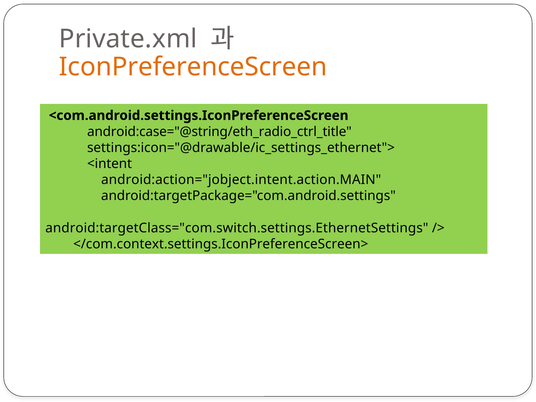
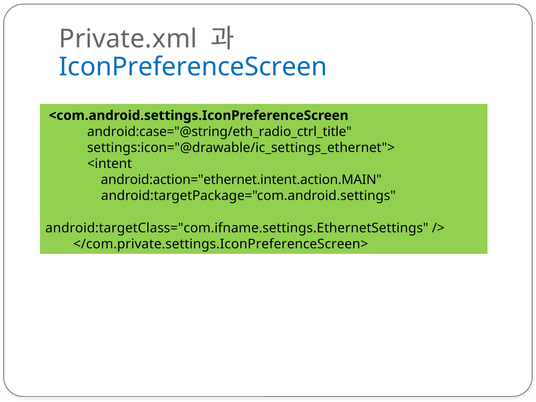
IconPreferenceScreen colour: orange -> blue (193, 67)
android:action="jobject.intent.action.MAIN: android:action="jobject.intent.action.MAIN -> android:action="ethernet.intent.action.MAIN (241, 180)
android:targetClass="com.switch.settings.EthernetSettings: android:targetClass="com.switch.settings.EthernetSettings -> android:targetClass="com.ifname.settings.EthernetSettings (237, 228)
</com.context.settings.IconPreferenceScreen>: </com.context.settings.IconPreferenceScreen> -> </com.private.settings.IconPreferenceScreen> (221, 244)
